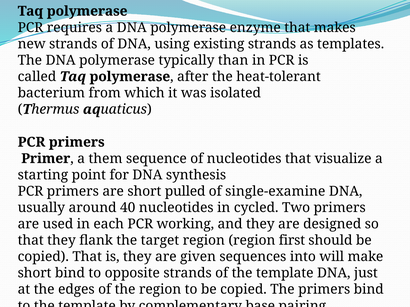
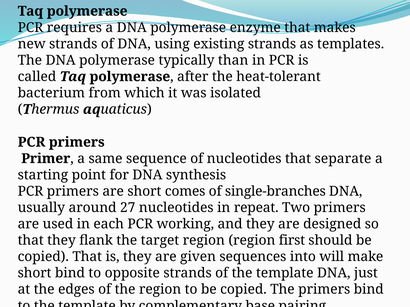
them: them -> same (106, 159)
visualize: visualize -> separate (343, 159)
pulled: pulled -> comes (185, 192)
single-examine: single-examine -> single-branches (275, 192)
40: 40 -> 27 (128, 208)
cycled: cycled -> repeat (256, 208)
